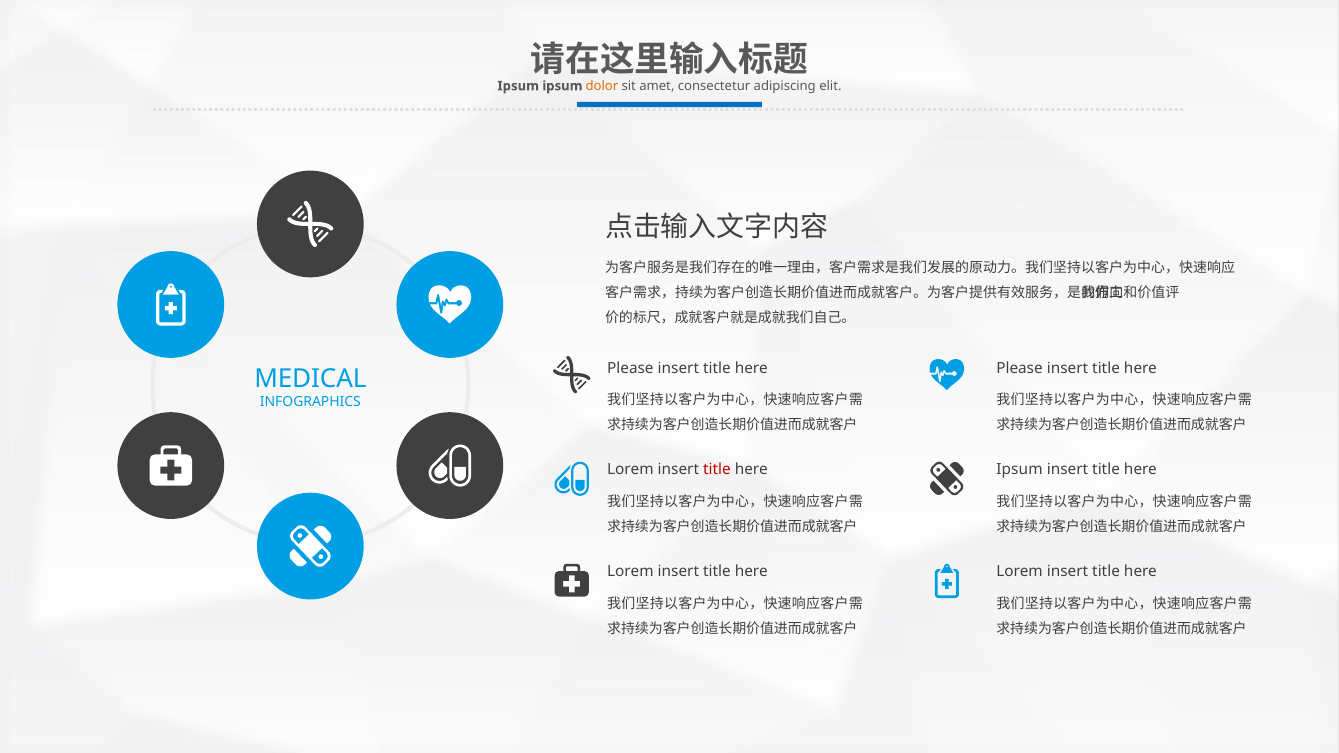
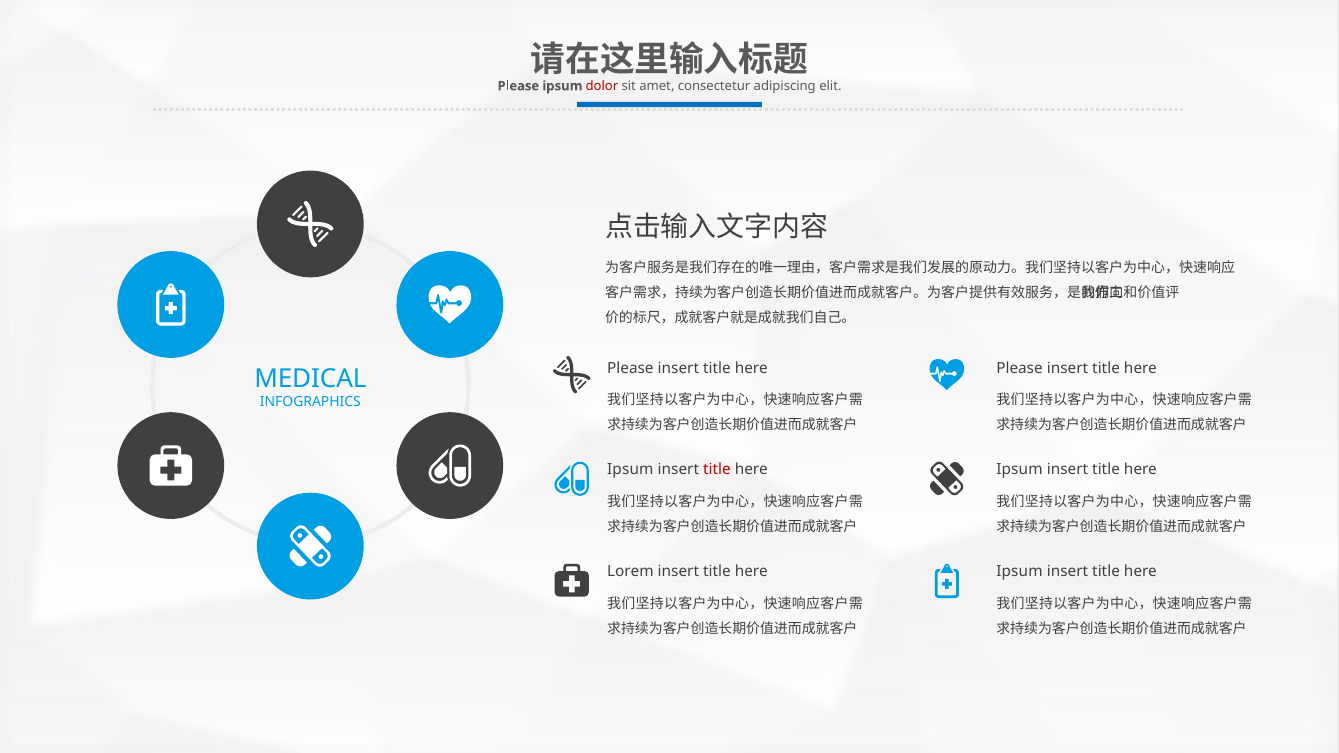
Ipsum: Ipsum -> Please (518, 86)
dolor colour: orange -> red (602, 86)
Lorem: Lorem -> Ipsum (630, 470)
Lorem: Lorem -> Ipsum (1019, 572)
